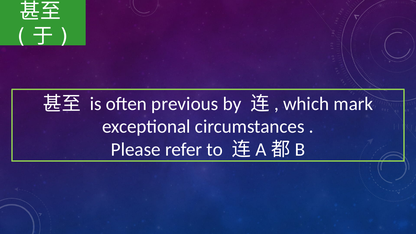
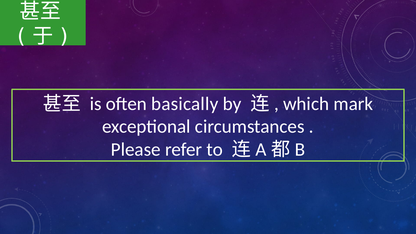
previous: previous -> basically (185, 104)
